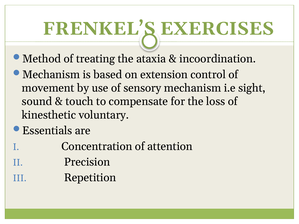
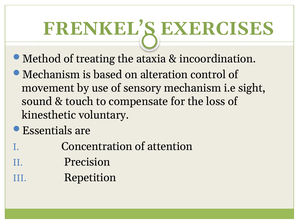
extension: extension -> alteration (164, 75)
